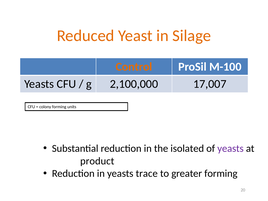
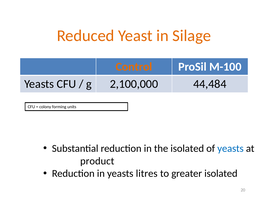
17,007: 17,007 -> 44,484 (210, 84)
yeasts colour: purple -> blue (231, 149)
trace: trace -> litres (147, 174)
greater forming: forming -> isolated (221, 174)
